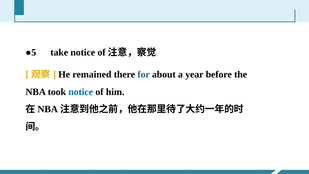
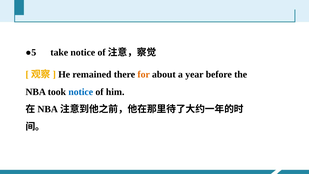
for colour: blue -> orange (144, 74)
